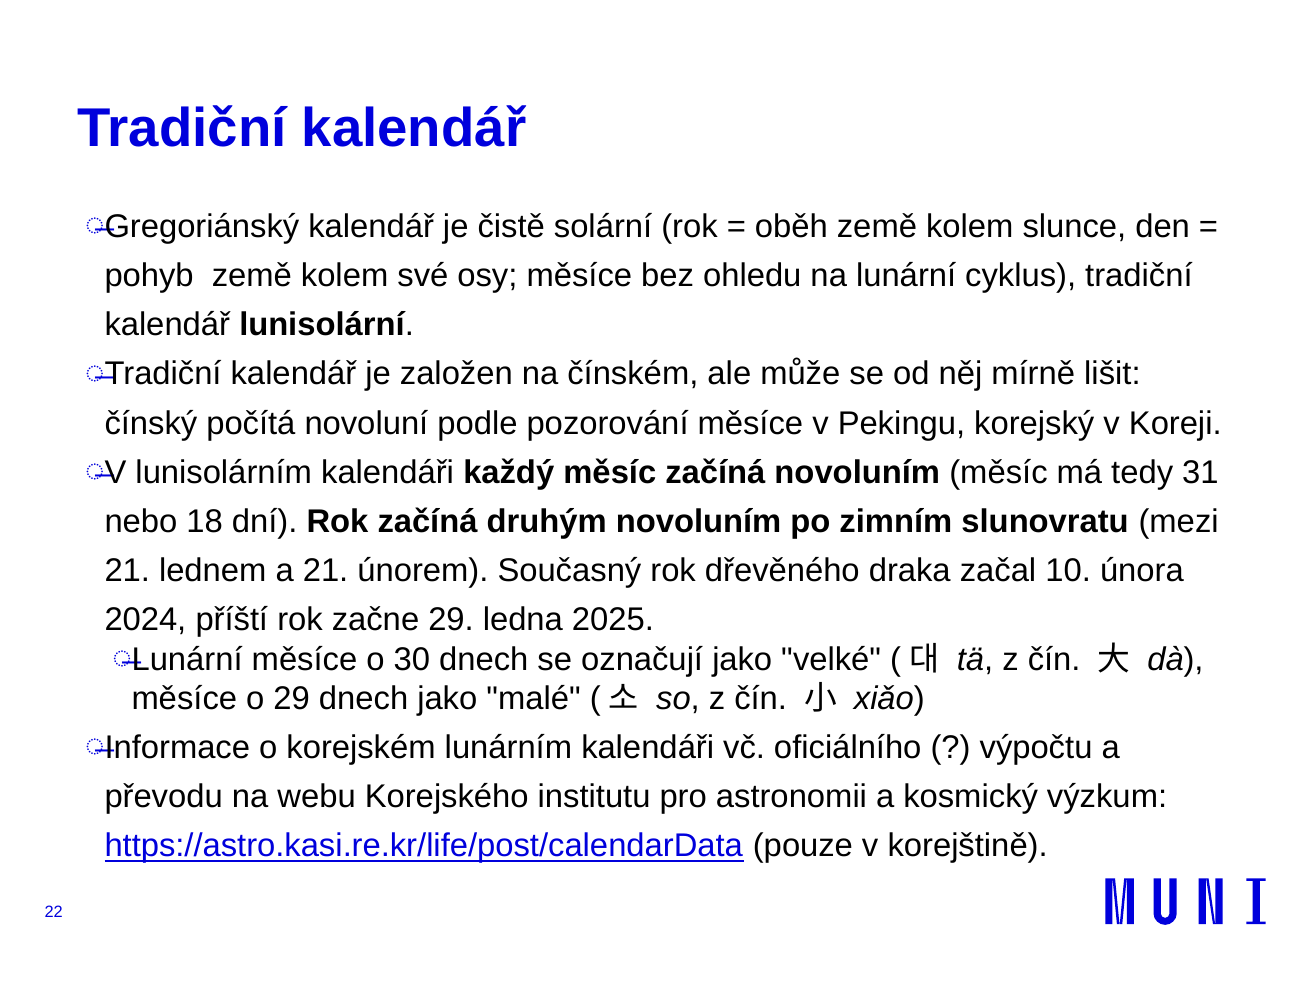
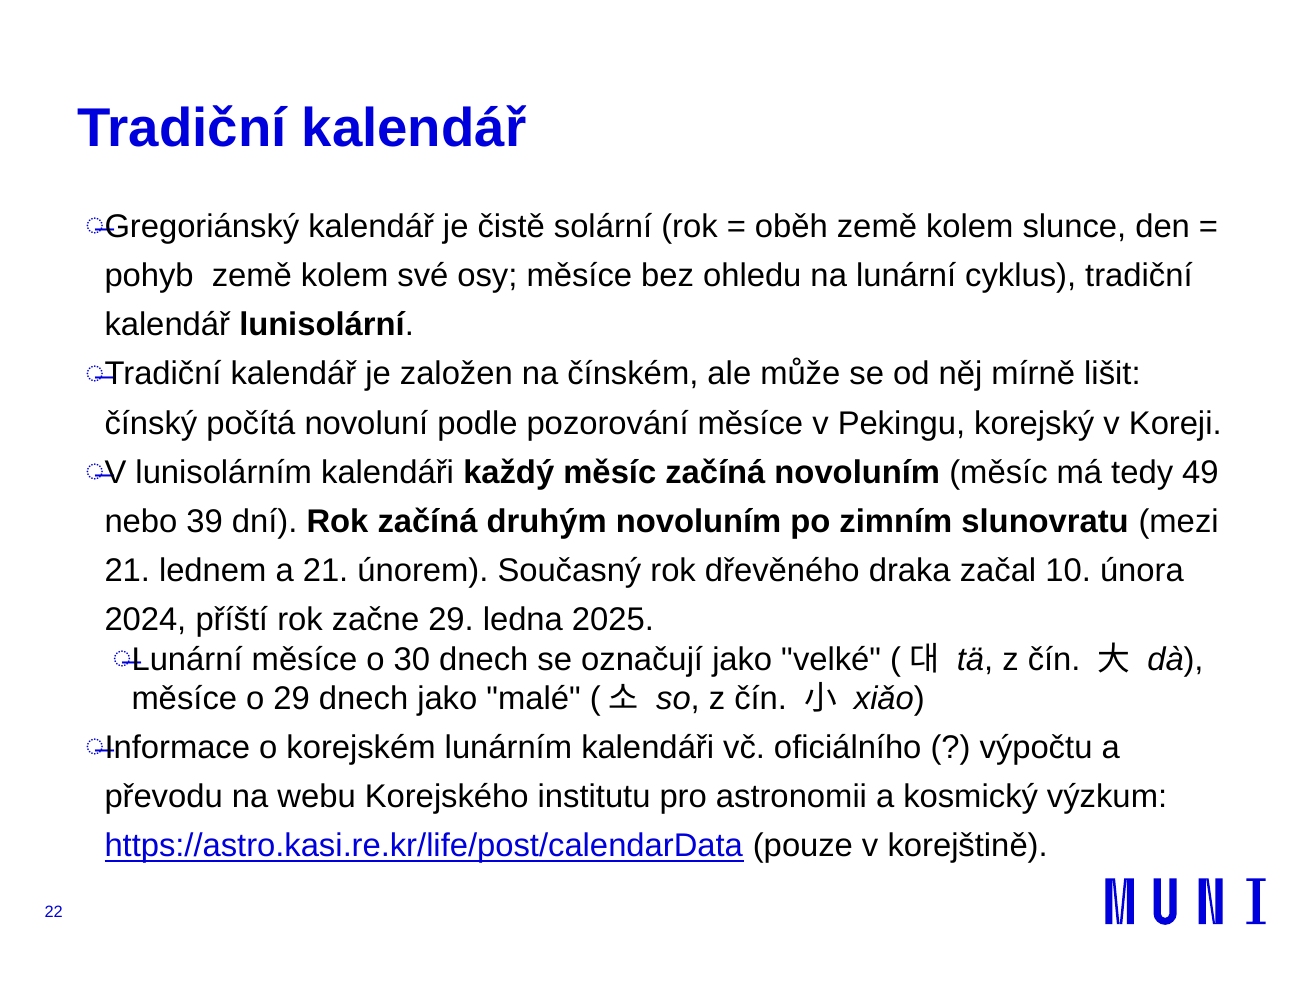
31: 31 -> 49 (1200, 473)
18: 18 -> 39 (205, 522)
